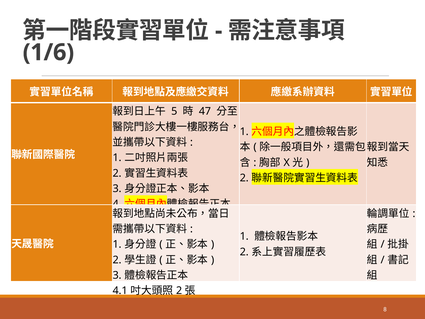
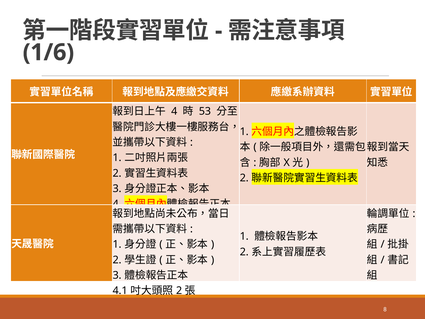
5: 5 -> 4 (174, 111)
47: 47 -> 53 (205, 111)
